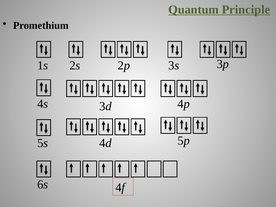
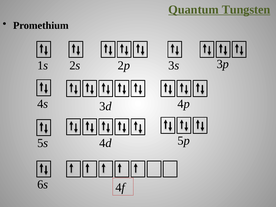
Principle: Principle -> Tungsten (246, 10)
